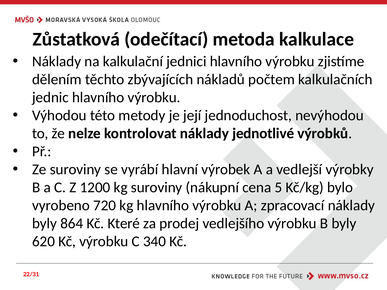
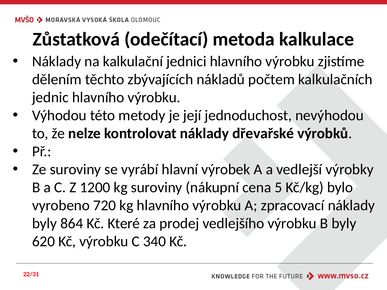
jednotlivé: jednotlivé -> dřevařské (263, 134)
